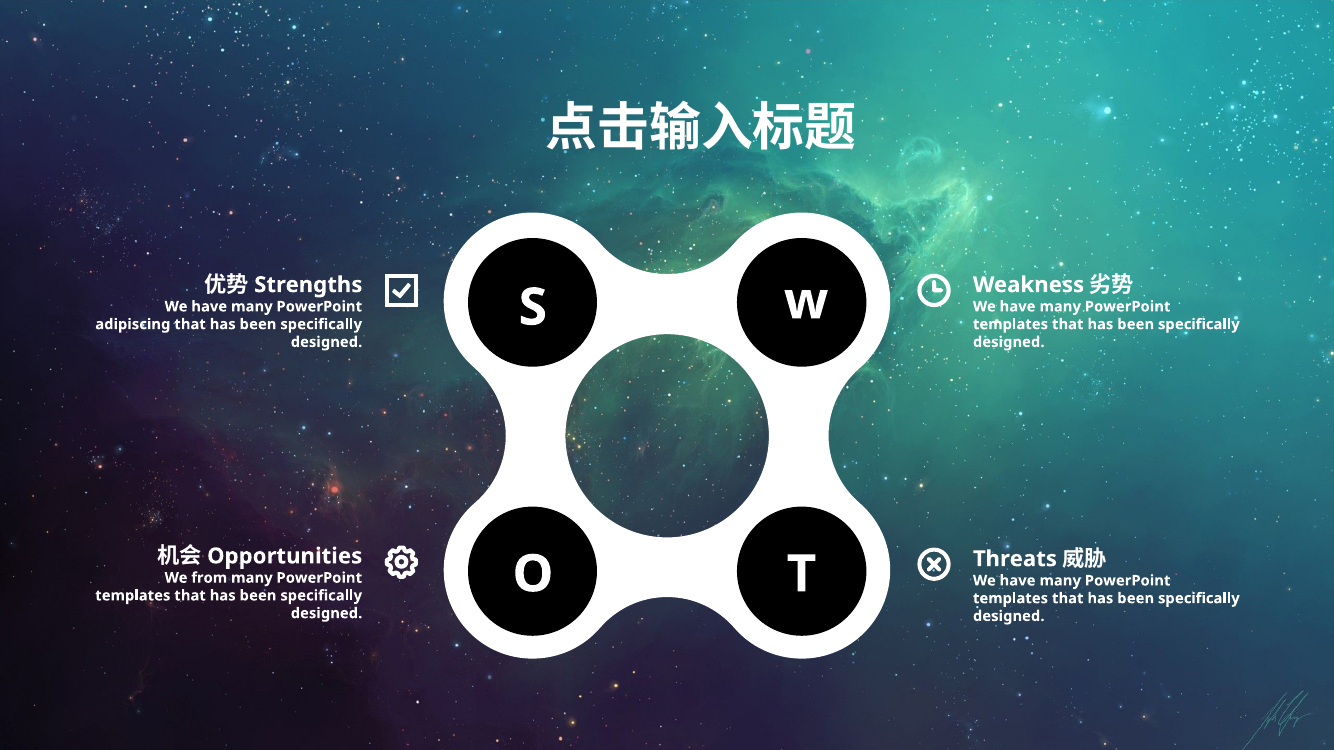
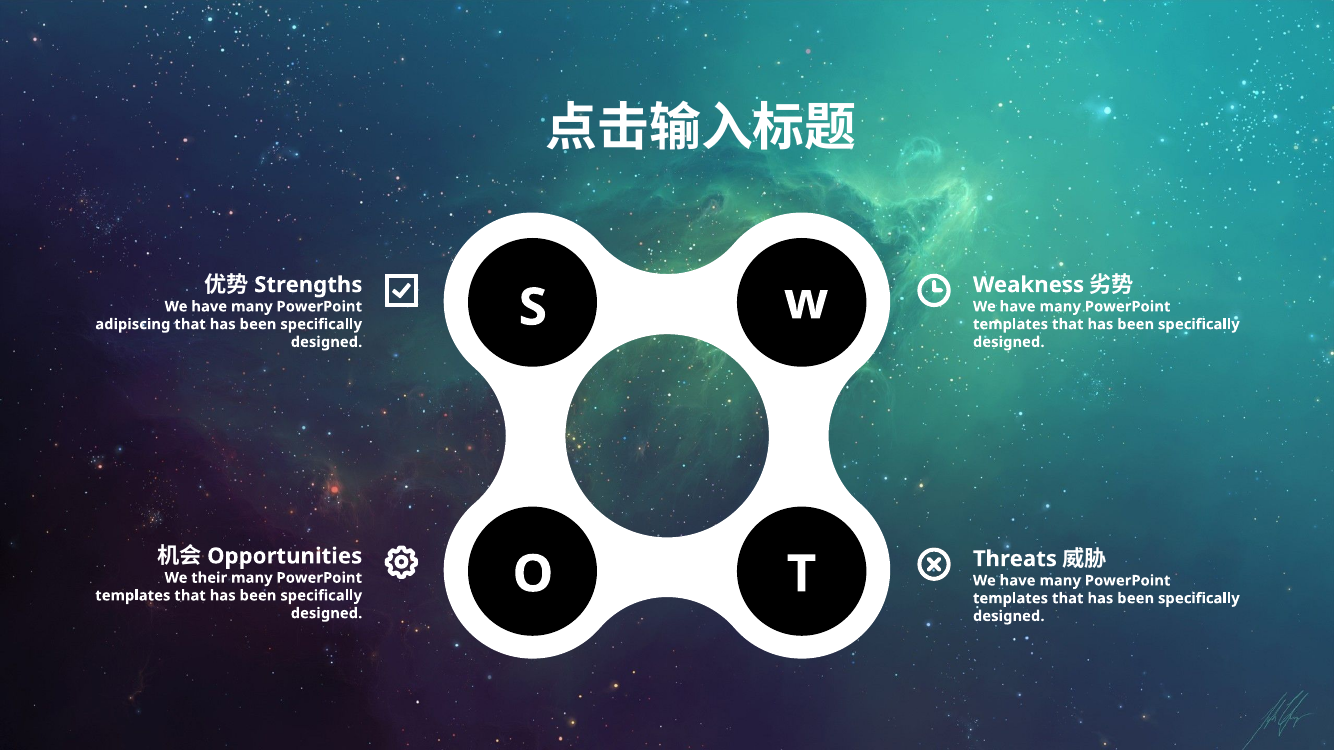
from: from -> their (209, 578)
